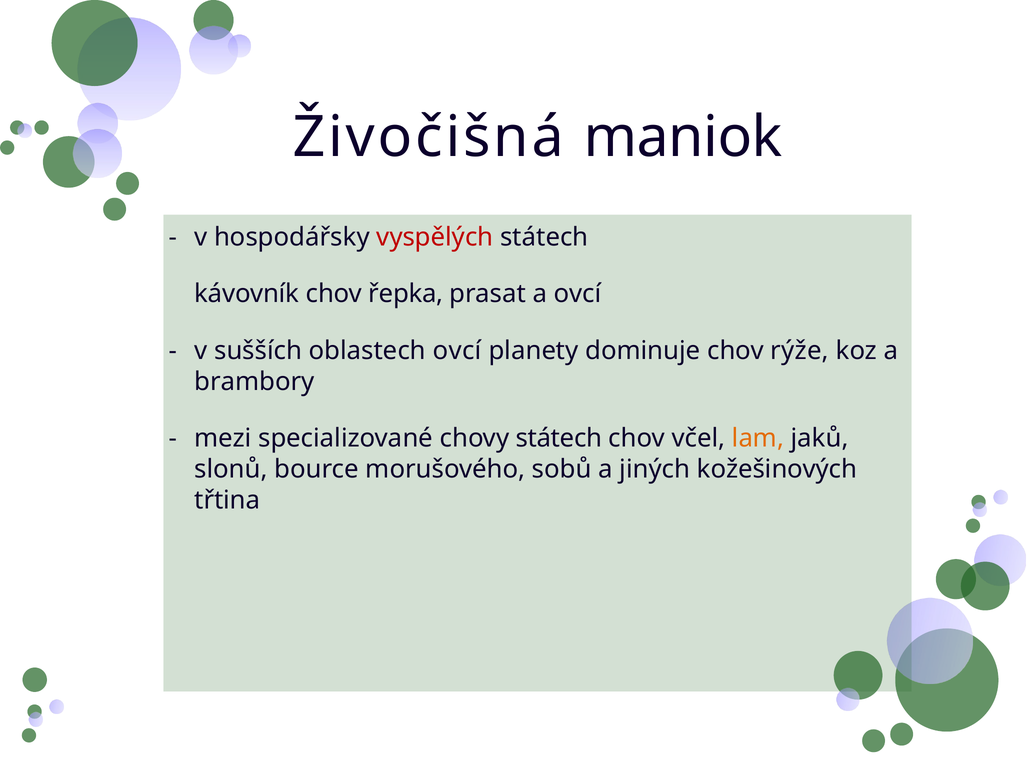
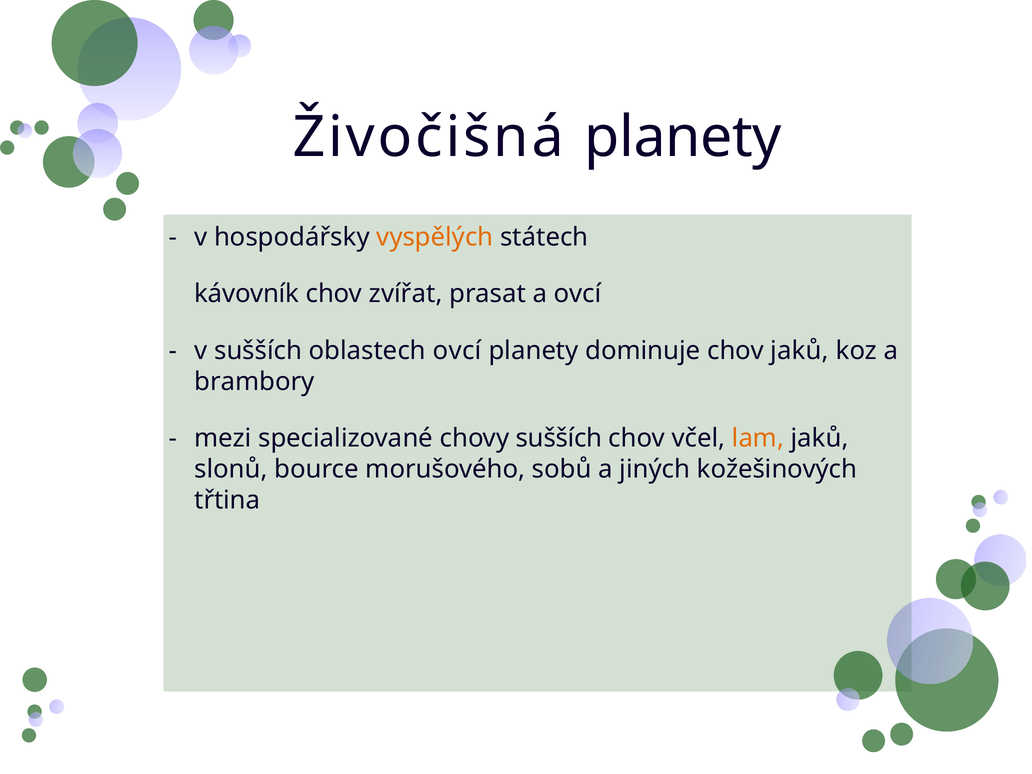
Živočišná maniok: maniok -> planety (683, 137)
vyspělých colour: red -> orange (435, 237)
řepka: řepka -> zvířat (406, 294)
chov rýže: rýže -> jaků (800, 351)
chovy státech: státech -> sušších (559, 438)
